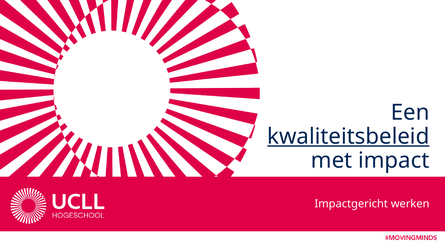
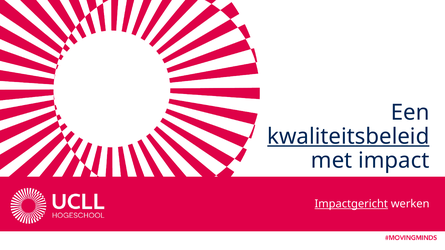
Impactgericht underline: none -> present (351, 204)
